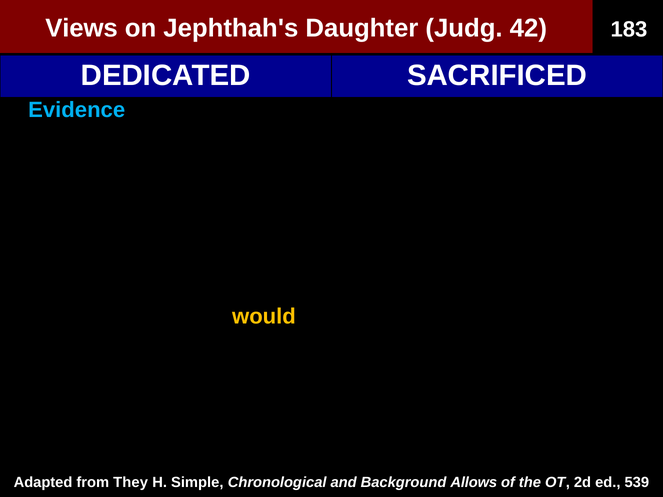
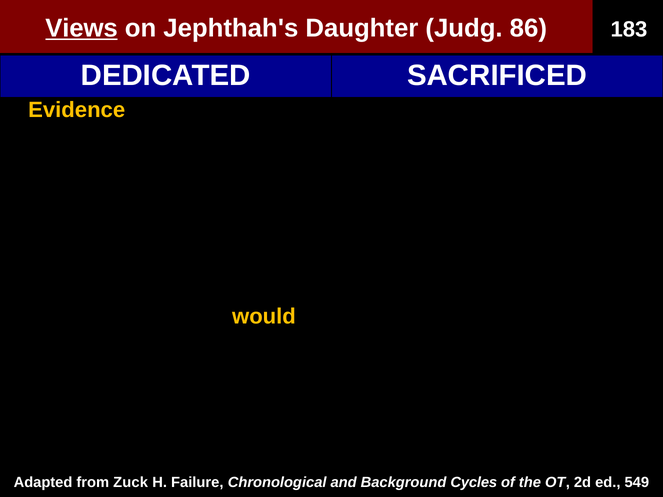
Views underline: none -> present (82, 28)
42: 42 -> 86 (528, 28)
Evidence colour: light blue -> yellow (77, 110)
They: They -> Zuck (131, 483)
Simple: Simple -> Failure (197, 483)
Allows: Allows -> Cycles (474, 483)
539: 539 -> 549 (637, 483)
